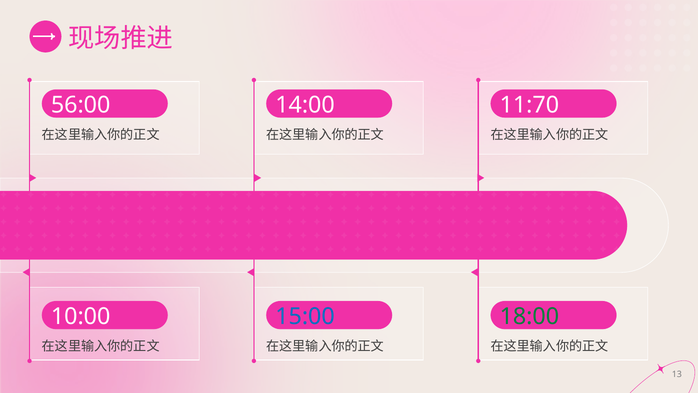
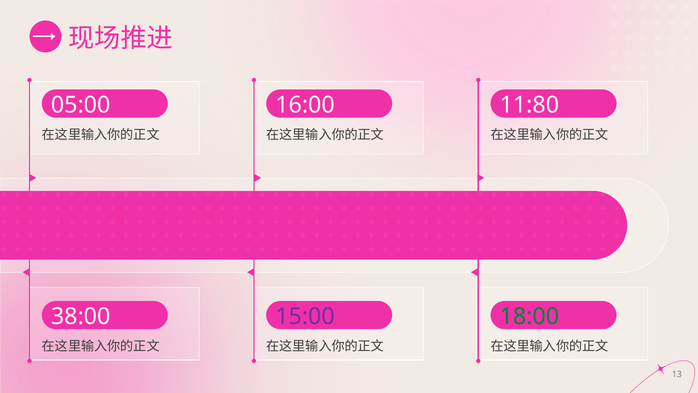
56:00: 56:00 -> 05:00 (81, 105)
14:00: 14:00 -> 16:00 (305, 105)
11:70: 11:70 -> 11:80 (529, 105)
10:00: 10:00 -> 38:00 (81, 316)
15:00 colour: blue -> purple (305, 316)
